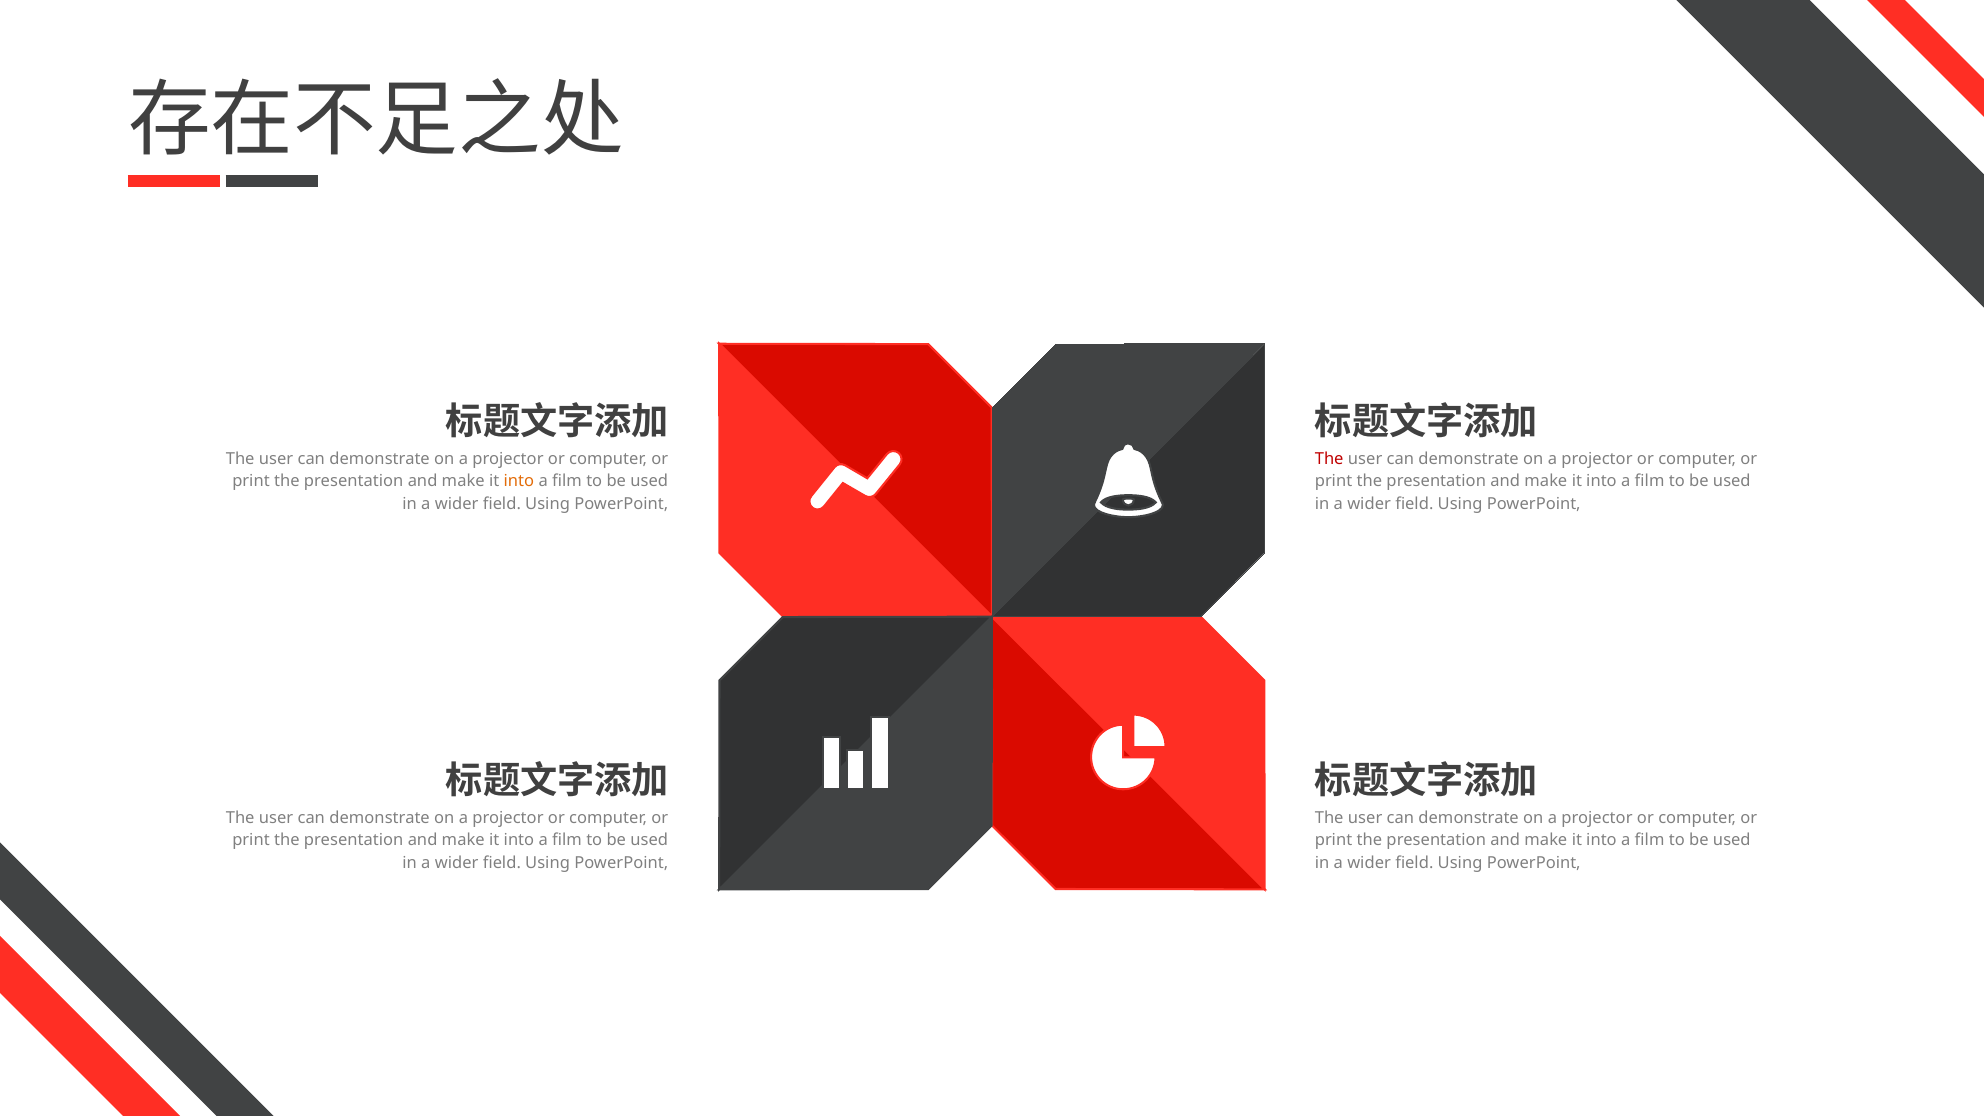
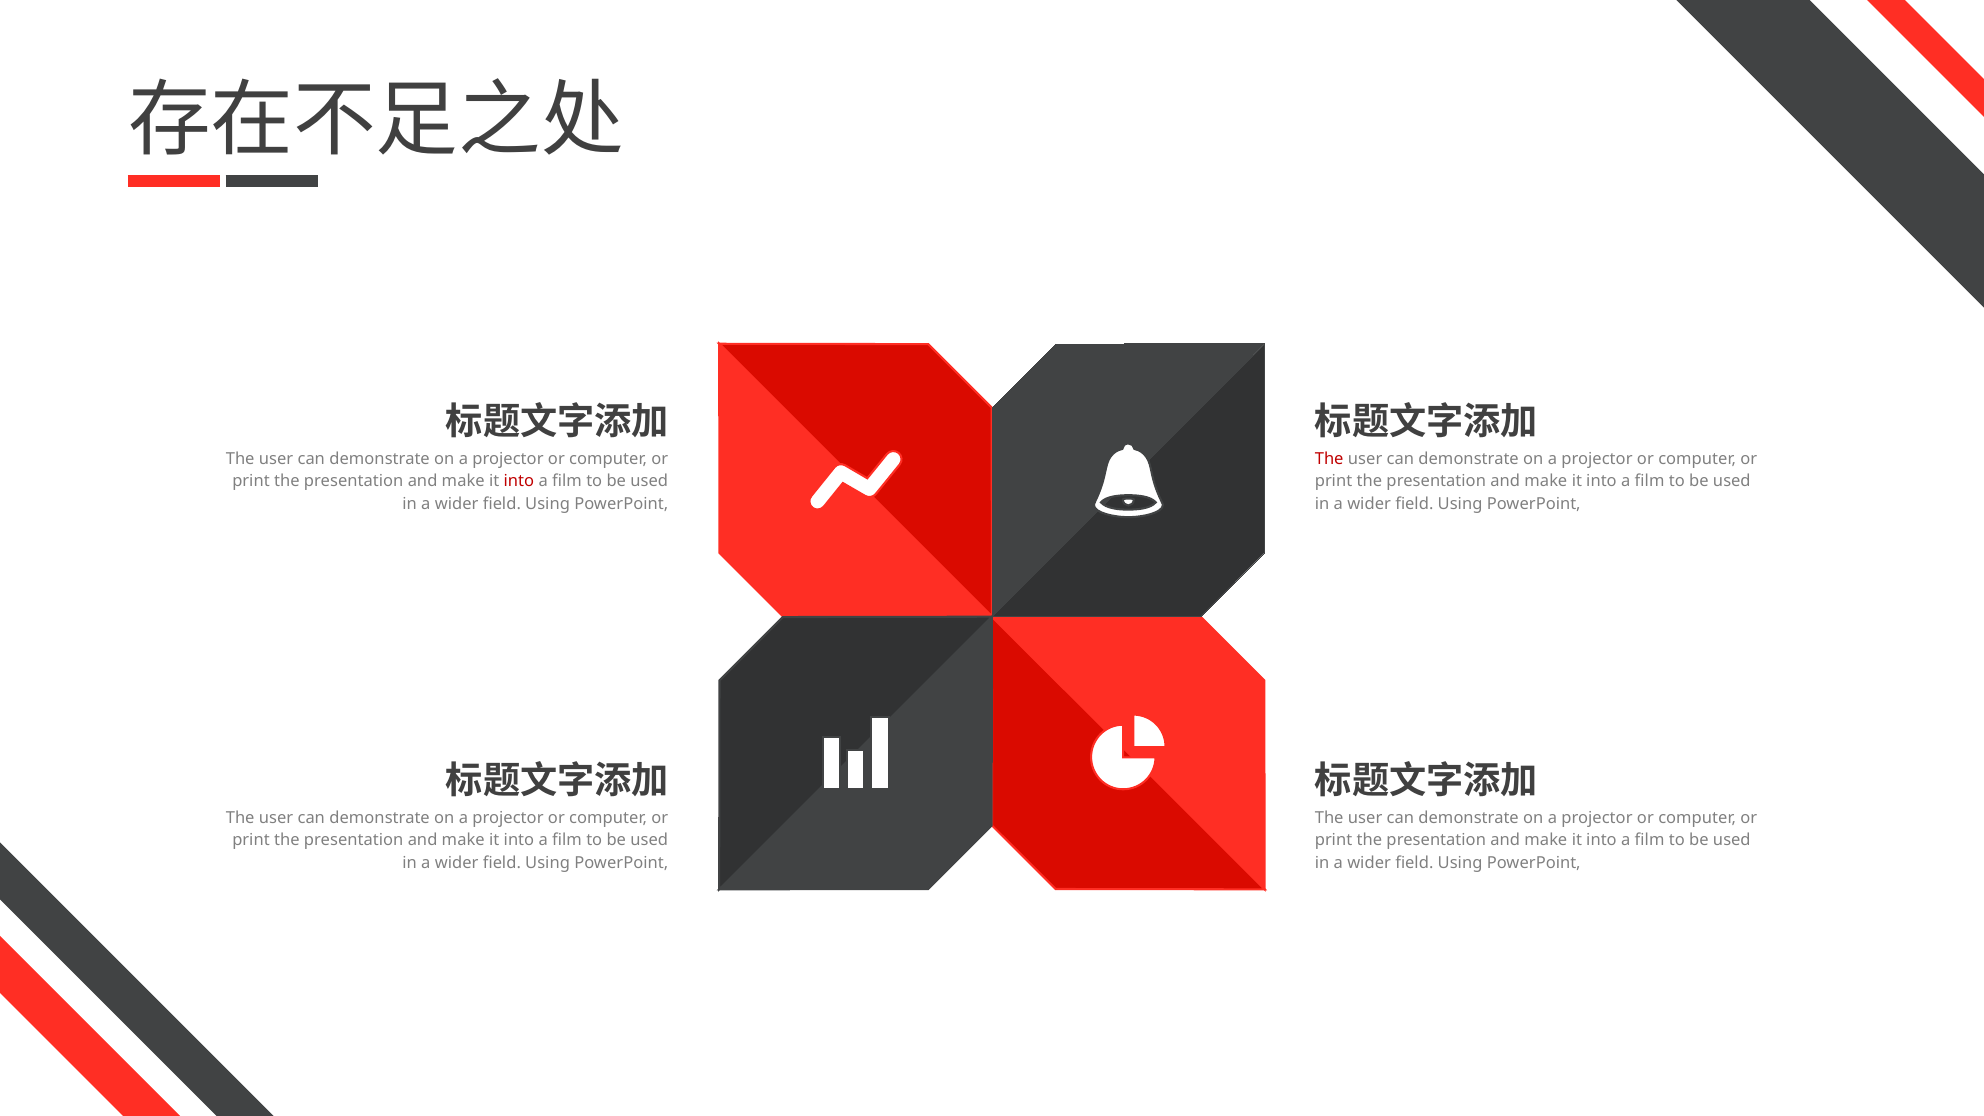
into colour: orange -> red (519, 481)
